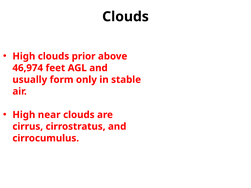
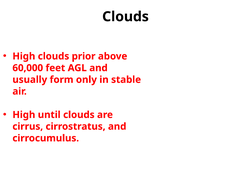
46,974: 46,974 -> 60,000 (28, 68)
near: near -> until (49, 115)
